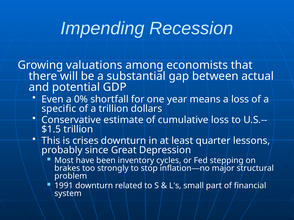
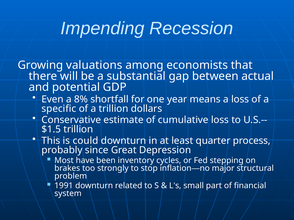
0%: 0% -> 8% (81, 99)
crises: crises -> could (85, 141)
lessons: lessons -> process (252, 141)
